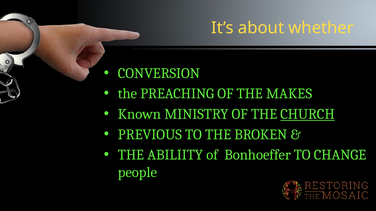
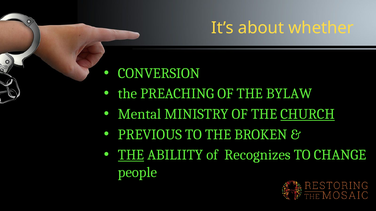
MAKES: MAKES -> BYLAW (289, 94)
Known: Known -> Mental (140, 114)
THE underline: none -> present (131, 155)
Bonhoeffer: Bonhoeffer -> Recognizes (258, 155)
